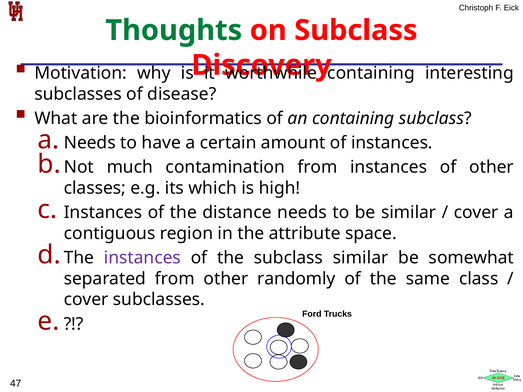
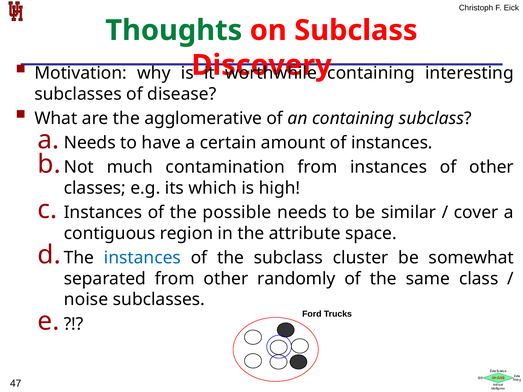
bioinformatics: bioinformatics -> agglomerative (203, 118)
distance: distance -> possible (237, 213)
instances colour: purple -> blue (142, 258)
subclass similar: similar -> cluster (361, 258)
cover: cover -> noise (86, 300)
